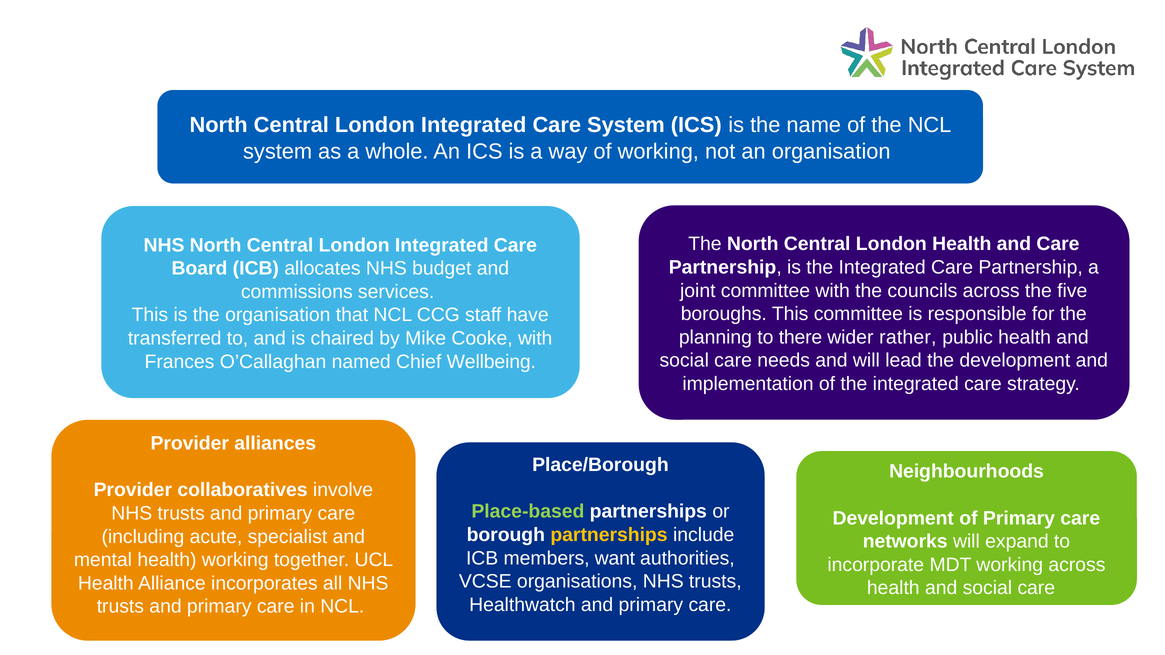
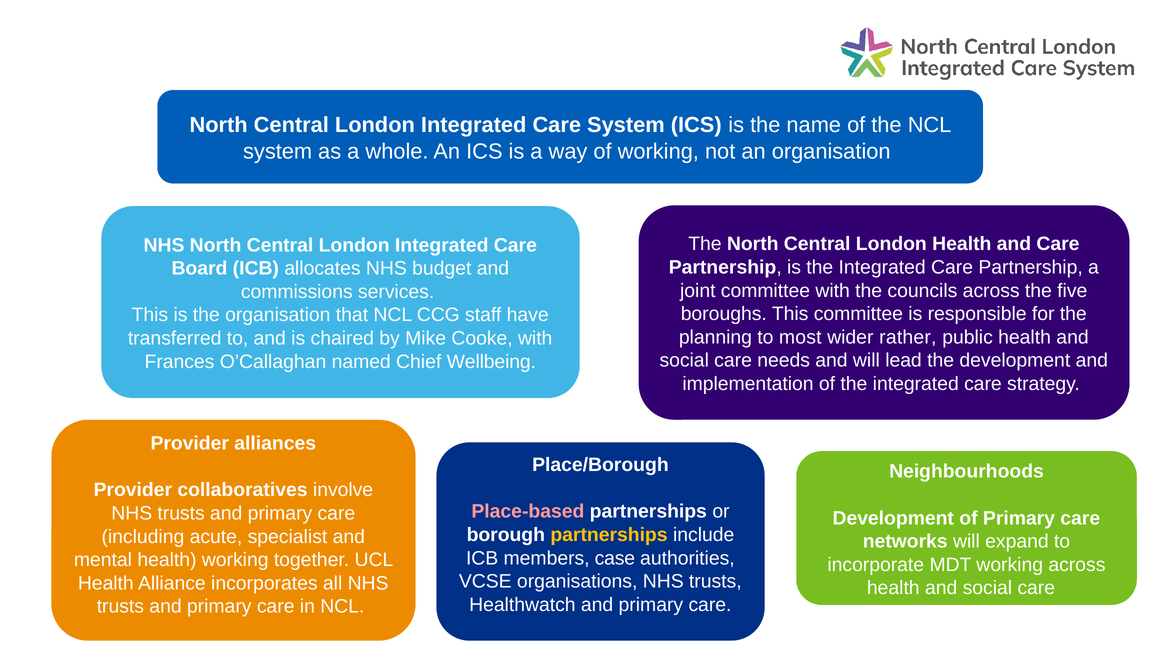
there: there -> most (800, 337)
Place-based colour: light green -> pink (528, 512)
want: want -> case (615, 558)
